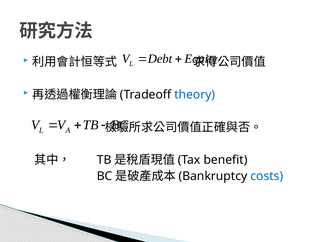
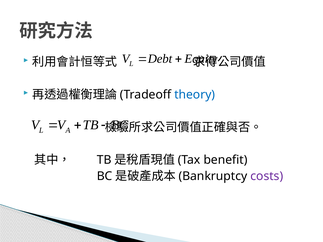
costs colour: blue -> purple (267, 176)
